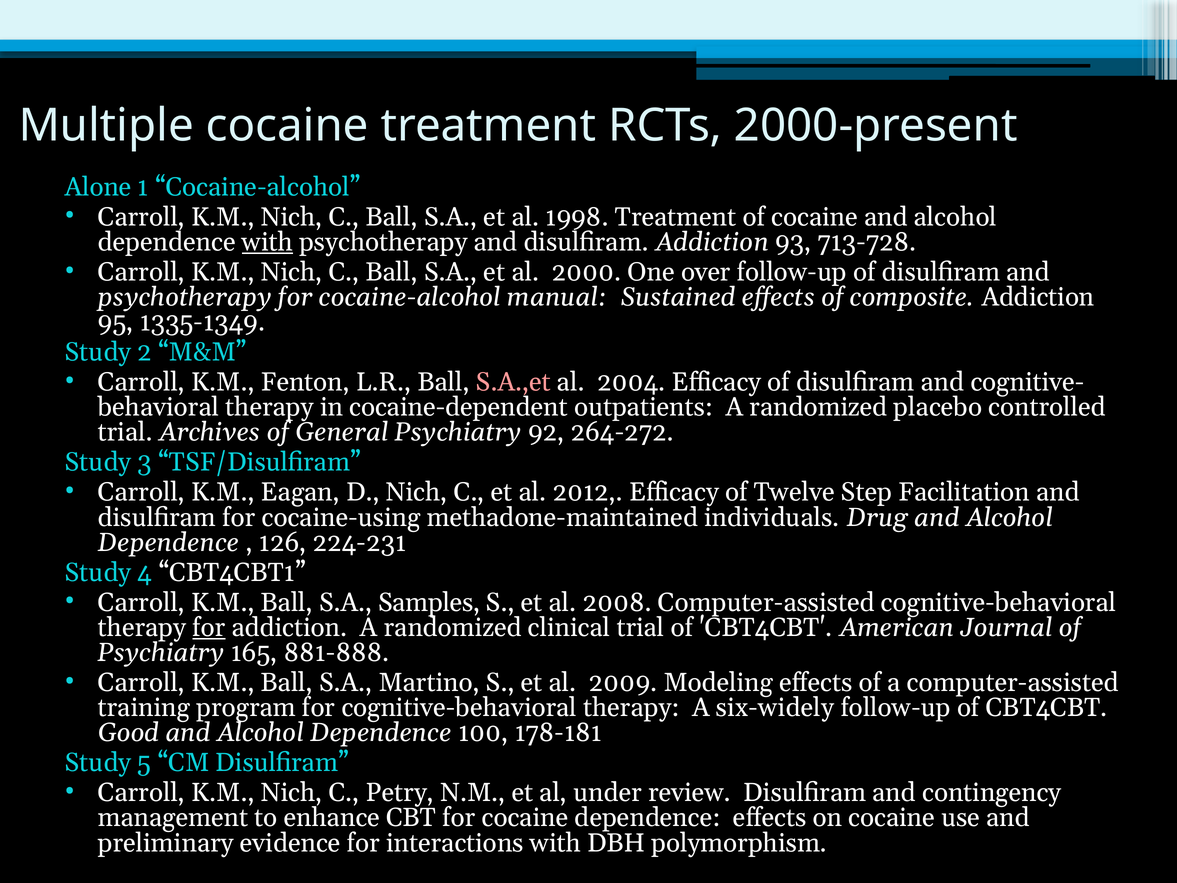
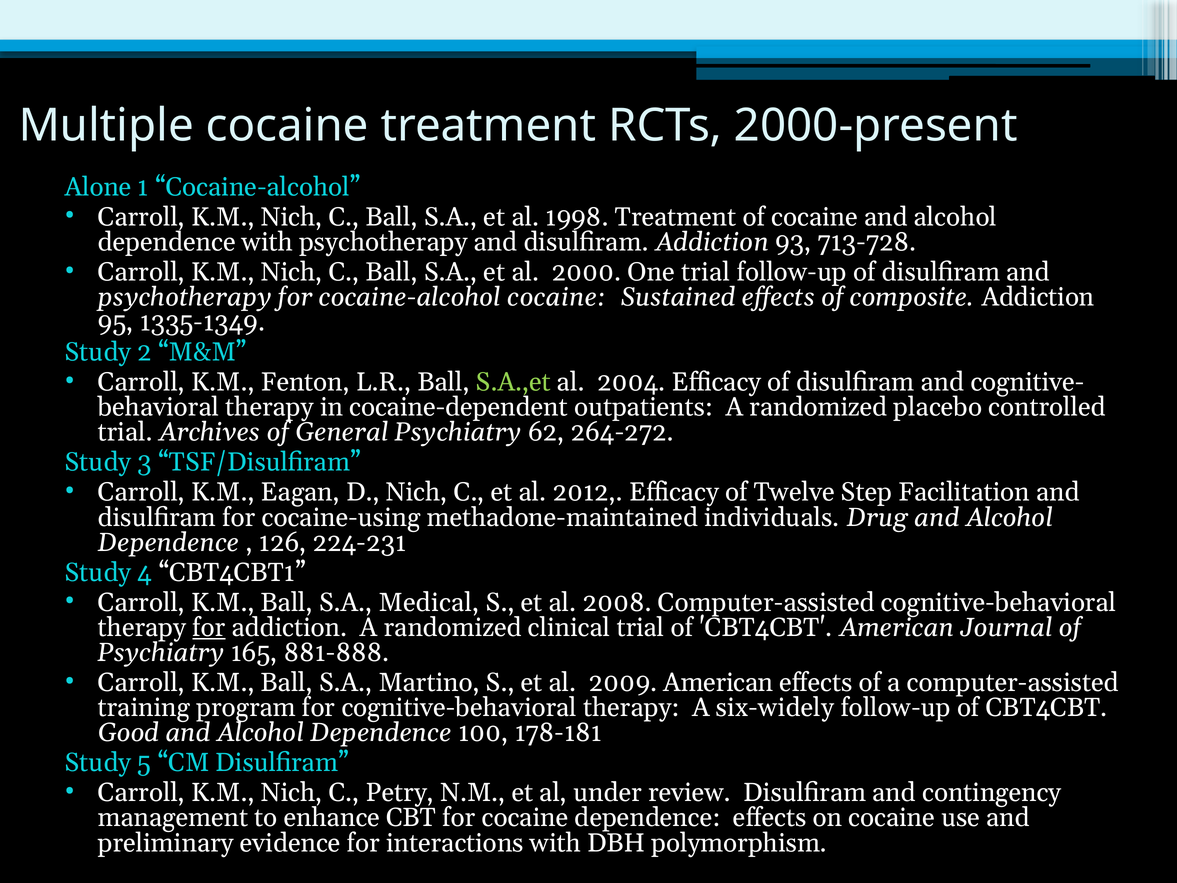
with underline: present -> none (267, 242)
One over: over -> trial (706, 272)
cocaine-alcohol manual: manual -> cocaine (557, 297)
S.A.,et colour: pink -> light green (513, 382)
92: 92 -> 62 (546, 432)
Samples: Samples -> Medical (429, 602)
2009 Modeling: Modeling -> American (718, 682)
